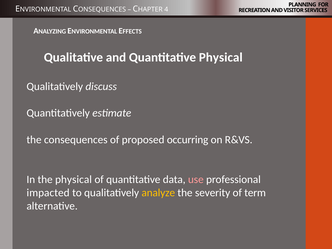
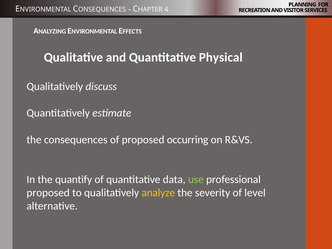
the physical: physical -> quantify (74, 179)
use colour: pink -> light green (196, 179)
impacted: impacted -> proposed (48, 193)
term: term -> level (255, 193)
